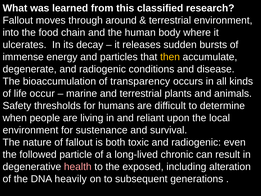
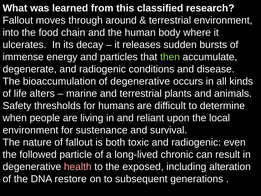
then colour: yellow -> light green (170, 57)
of transparency: transparency -> degenerative (140, 81)
occur: occur -> alters (42, 93)
heavily: heavily -> restore (71, 179)
